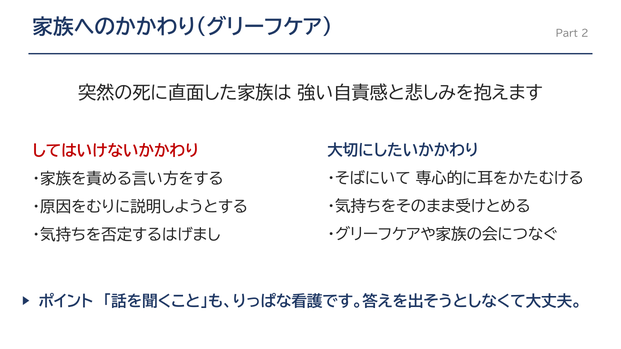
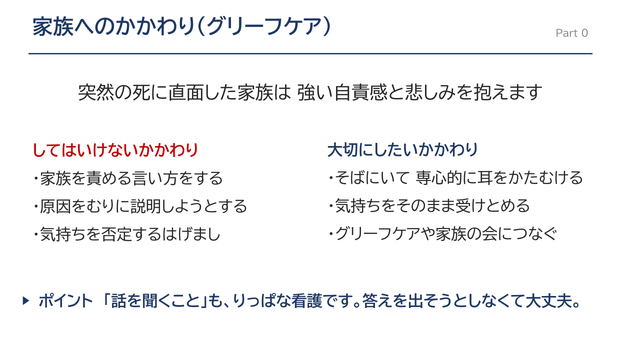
2: 2 -> 0 (585, 34)
